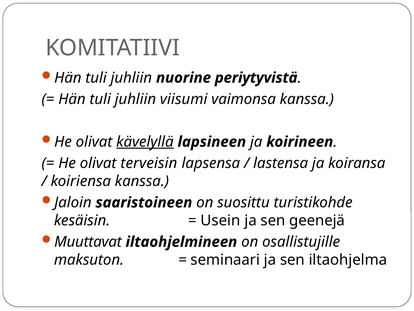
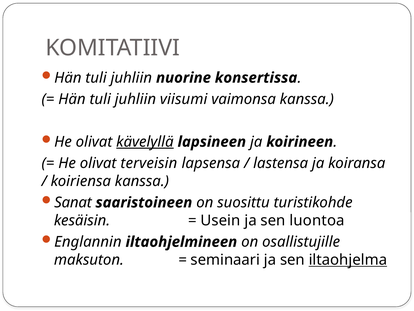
periytyvistä: periytyvistä -> konsertissa (256, 78)
Jaloin: Jaloin -> Sanat (73, 202)
geenejä: geenejä -> luontoa (317, 220)
Muuttavat: Muuttavat -> Englannin (88, 242)
iltaohjelma underline: none -> present (348, 259)
